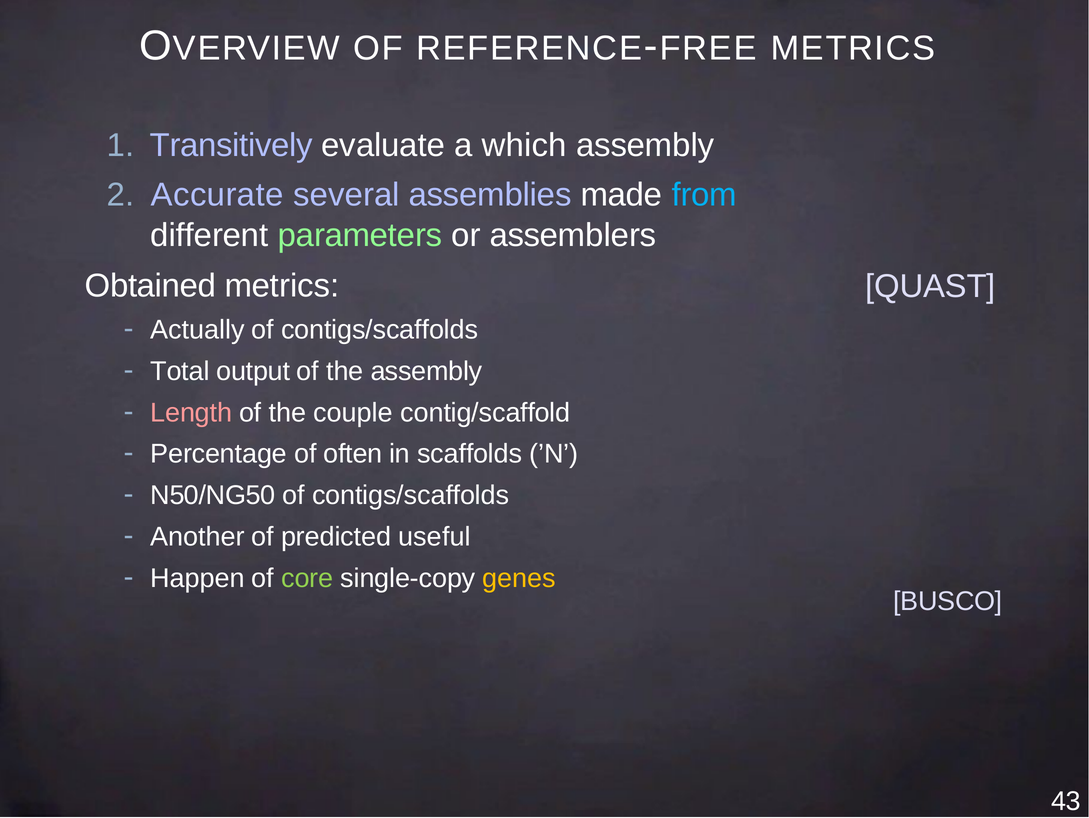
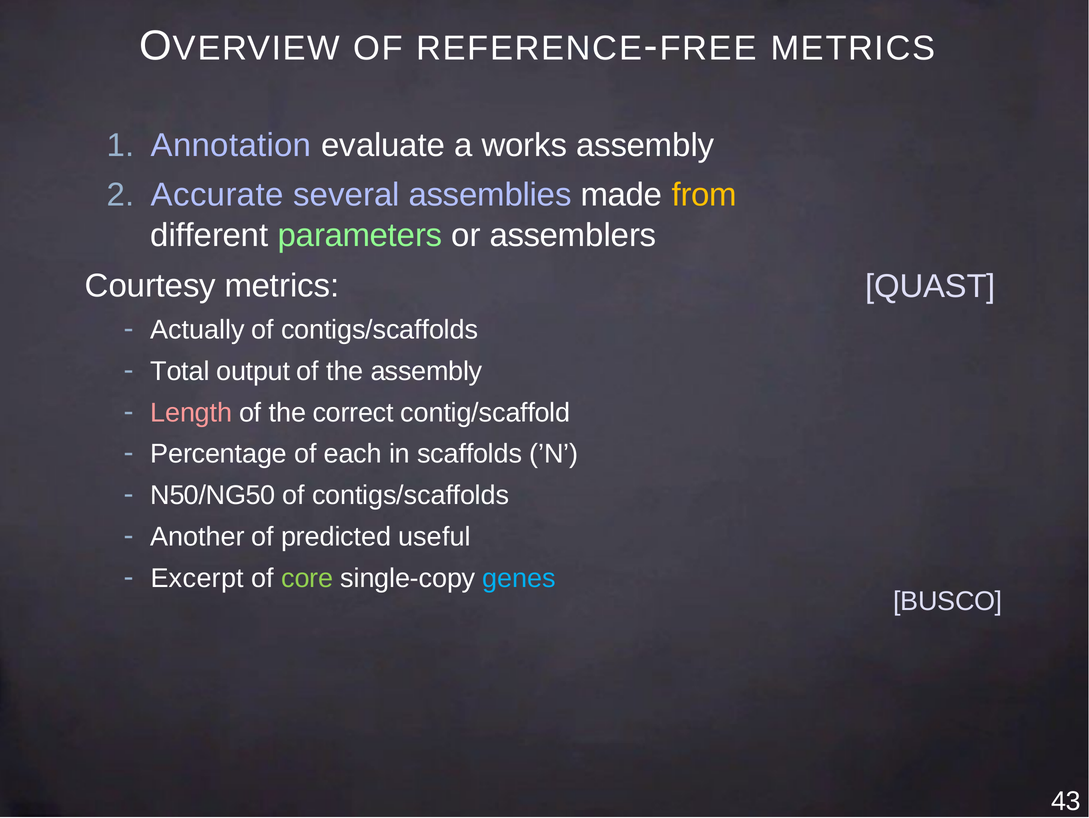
Transitively: Transitively -> Annotation (231, 145)
which: which -> works (524, 145)
from colour: light blue -> yellow (704, 195)
Obtained: Obtained -> Courtesy (150, 286)
couple: couple -> correct (353, 412)
often: often -> each (353, 454)
Happen: Happen -> Excerpt (197, 578)
genes colour: yellow -> light blue (519, 578)
